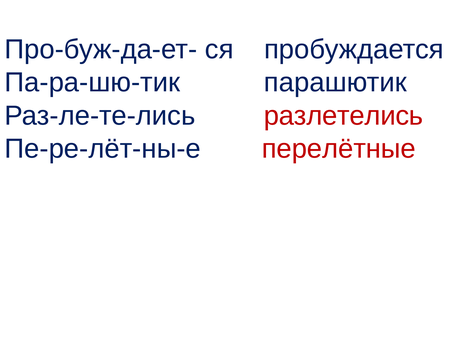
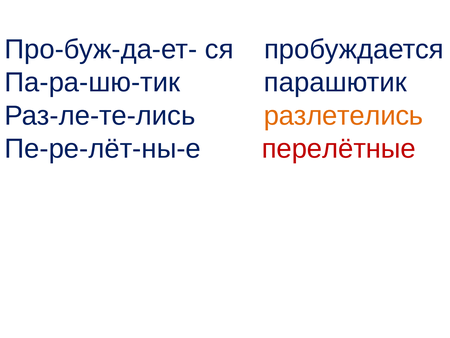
разлетелись colour: red -> orange (344, 115)
